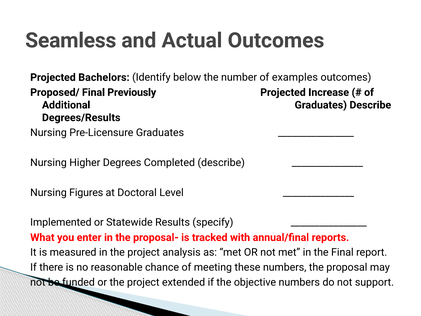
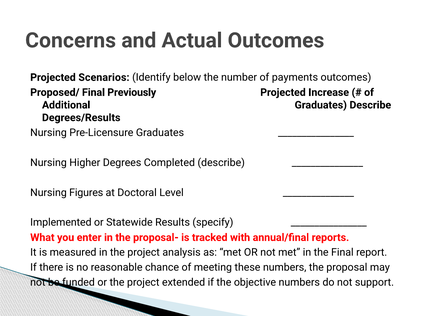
Seamless: Seamless -> Concerns (71, 40)
Bachelors: Bachelors -> Scenarios (104, 77)
examples: examples -> payments (295, 77)
